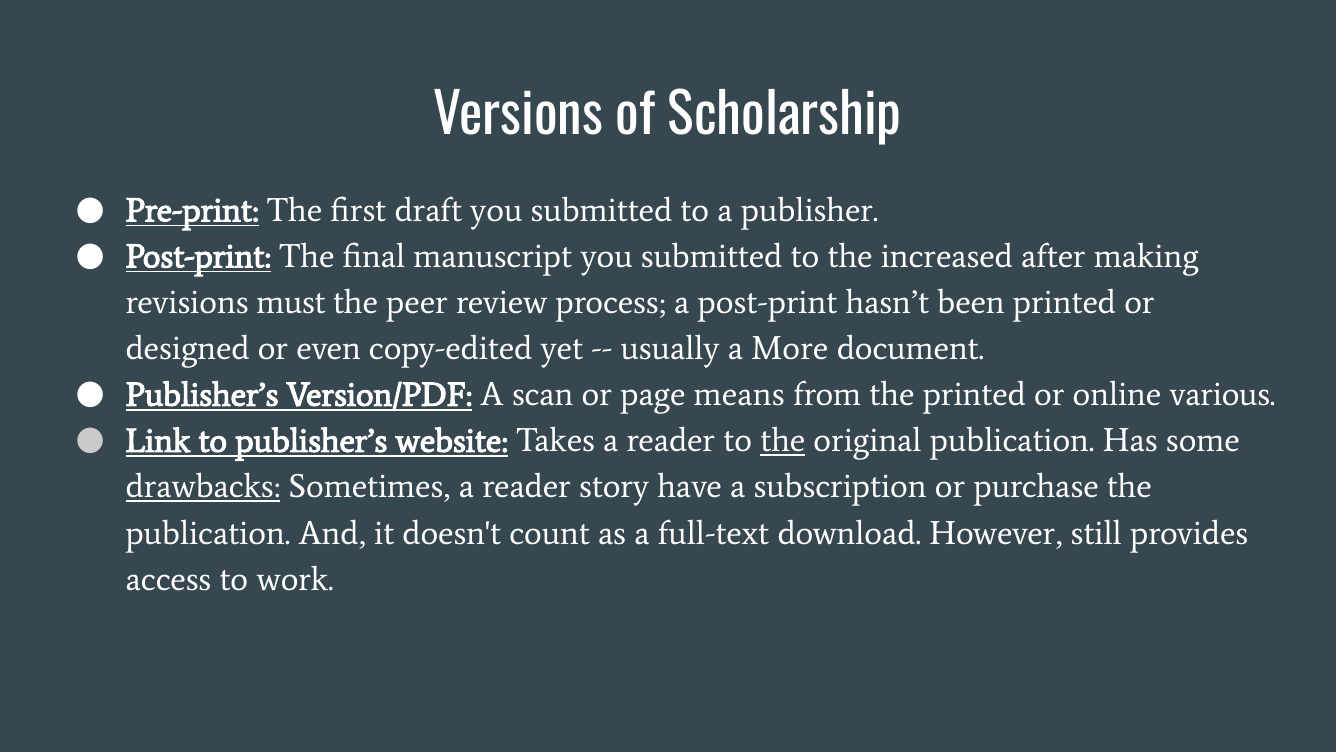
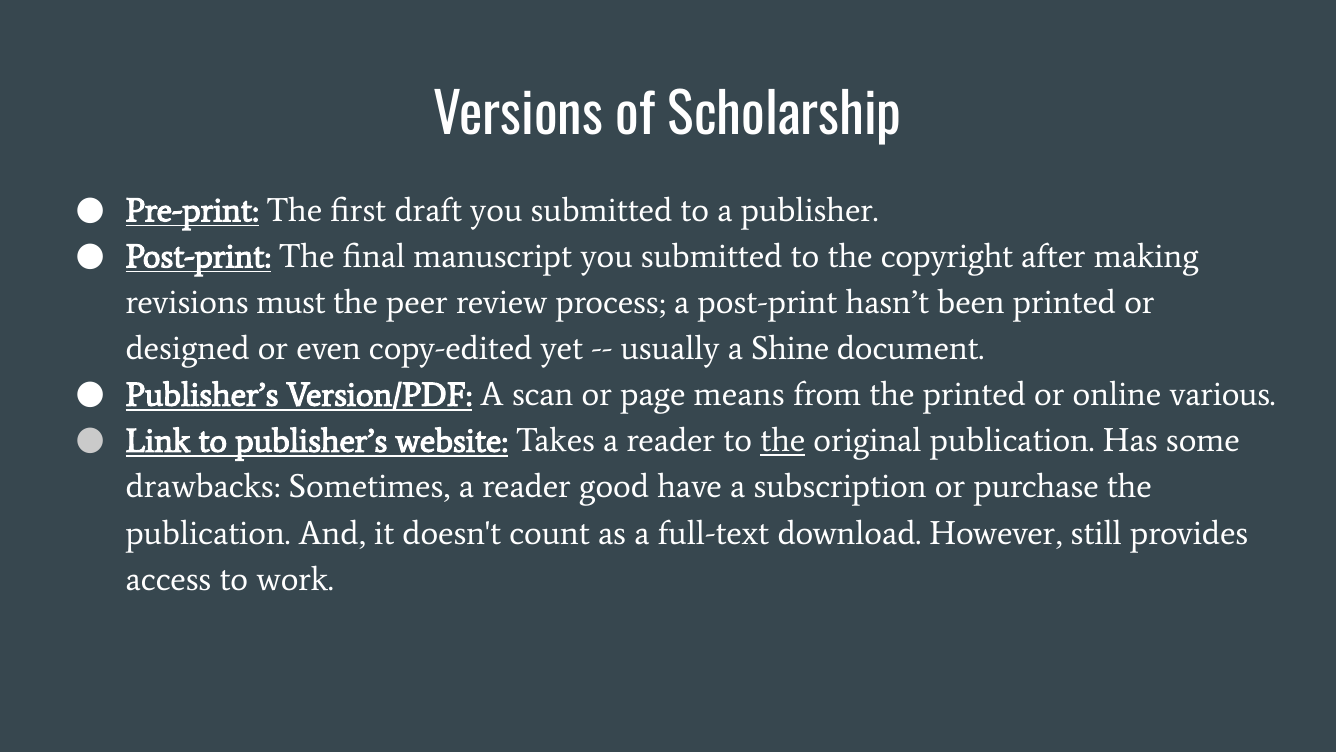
increased: increased -> copyright (947, 256)
More: More -> Shine (790, 348)
drawbacks underline: present -> none (203, 487)
story: story -> good (614, 487)
